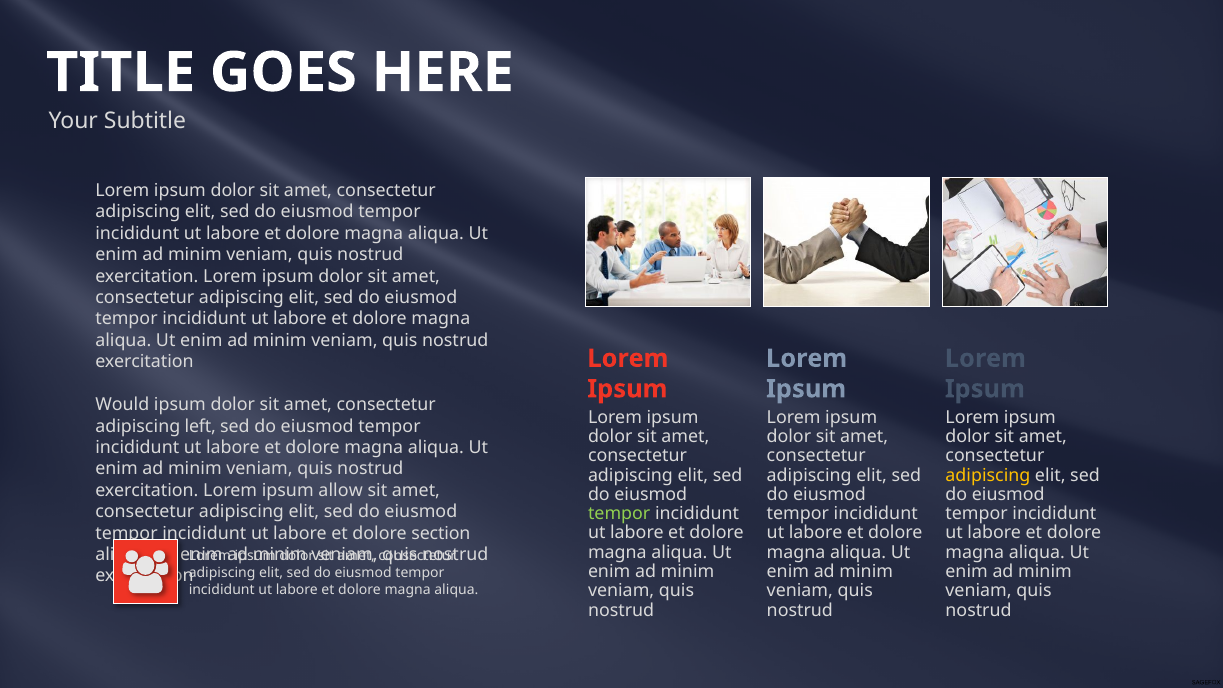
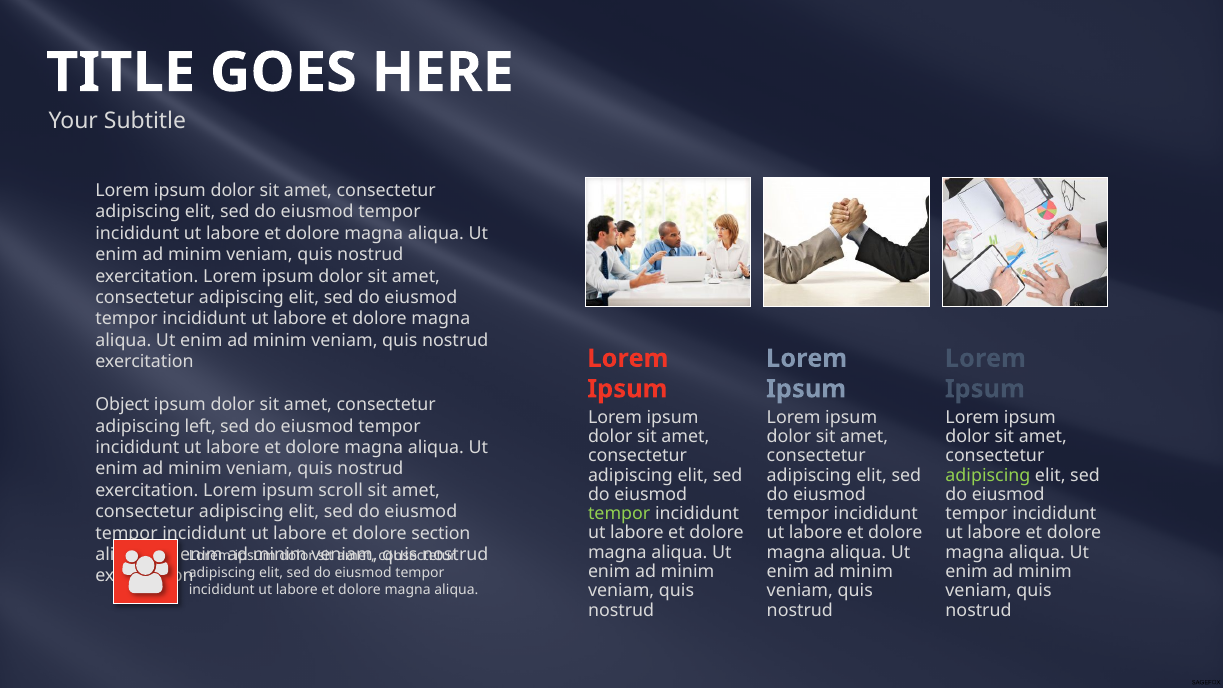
Would: Would -> Object (122, 405)
adipiscing colour: yellow -> light green (988, 475)
allow: allow -> scroll (341, 490)
